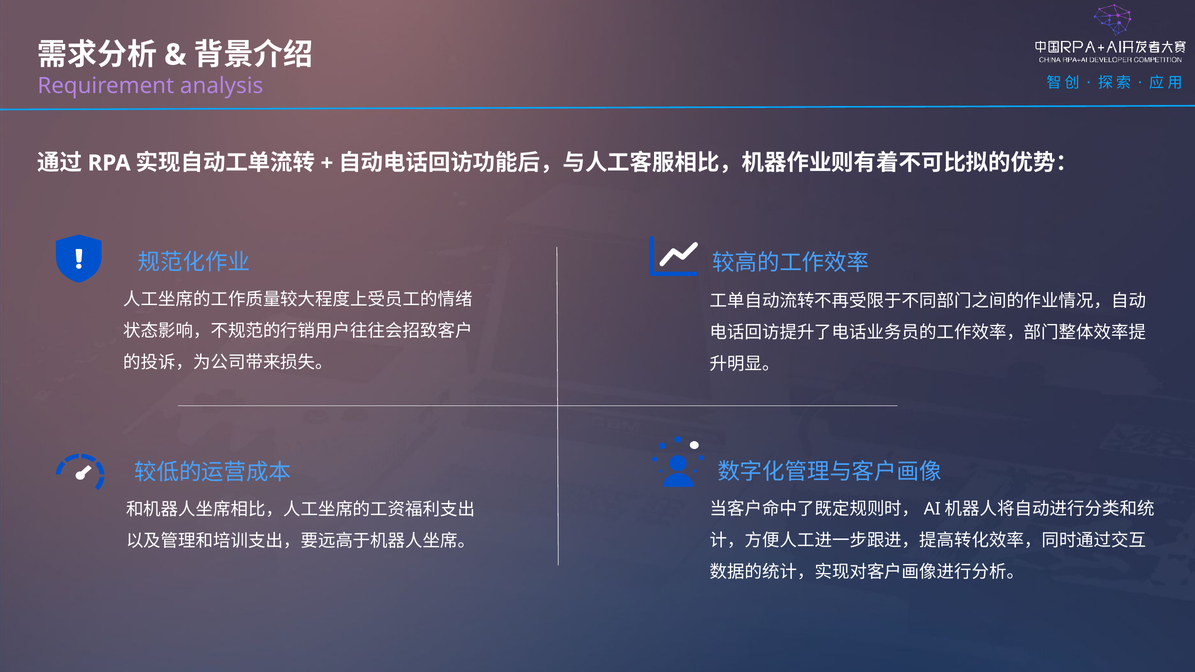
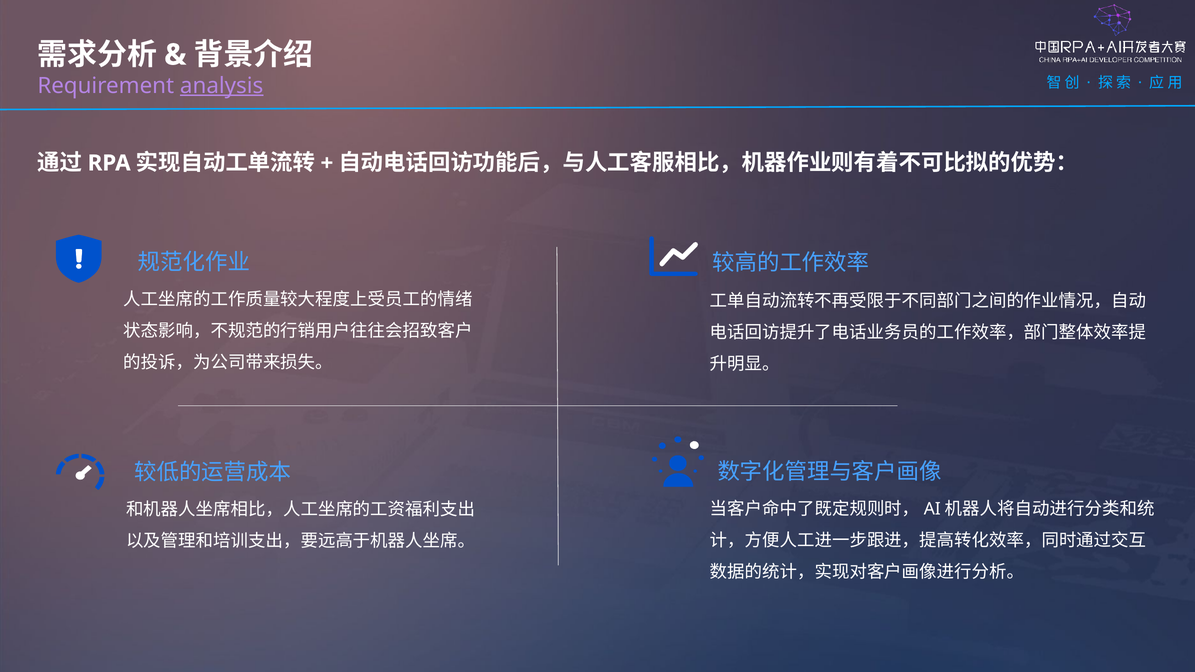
analysis underline: none -> present (222, 86)
